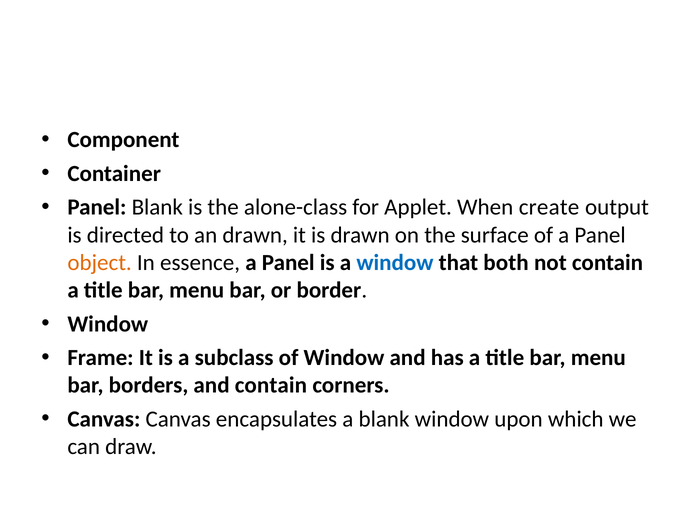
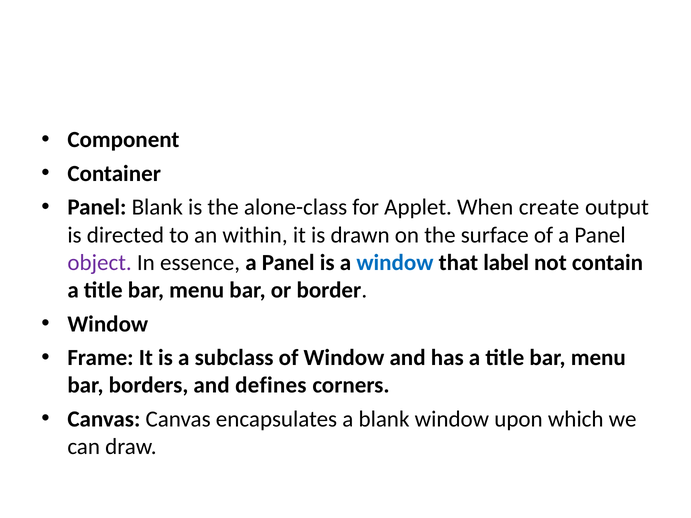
an drawn: drawn -> within (255, 235)
object colour: orange -> purple (100, 263)
both: both -> label (506, 263)
and contain: contain -> defines (271, 386)
